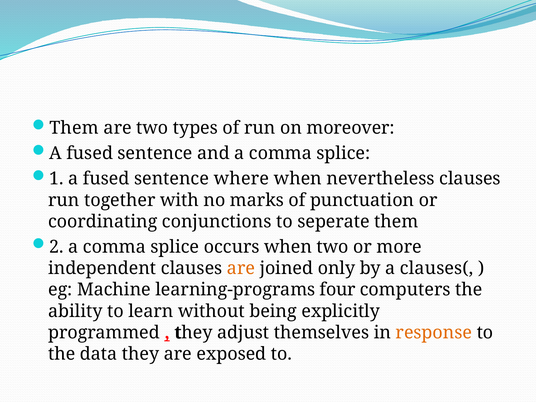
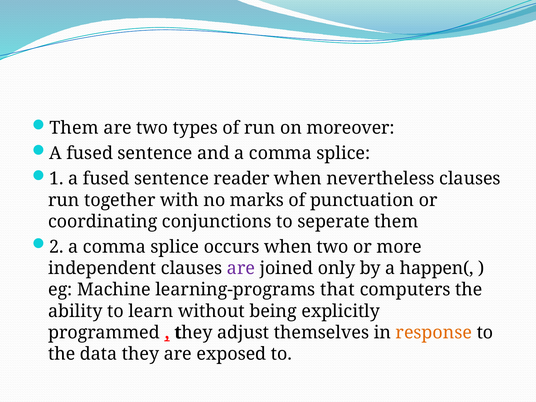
where: where -> reader (242, 179)
are colour: orange -> purple (241, 268)
clauses(: clauses( -> happen( (437, 268)
four: four -> that (337, 290)
